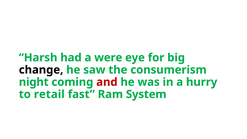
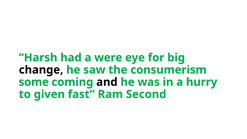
night: night -> some (34, 82)
and colour: red -> black (107, 82)
retail: retail -> given (49, 94)
System: System -> Second (146, 94)
